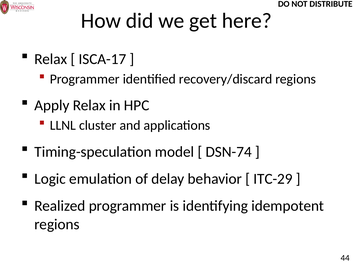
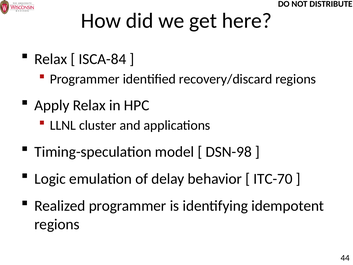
ISCA-17: ISCA-17 -> ISCA-84 (102, 59)
DSN-74: DSN-74 -> DSN-98 (229, 152)
ITC-29: ITC-29 -> ITC-70 (273, 179)
